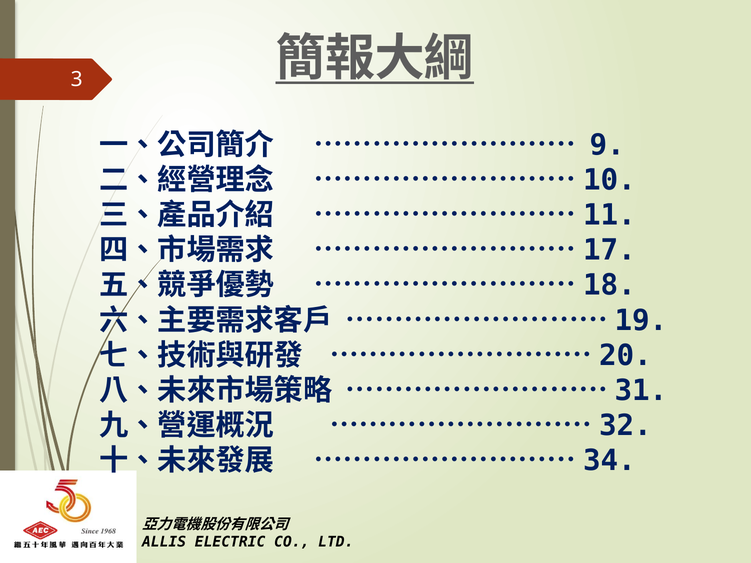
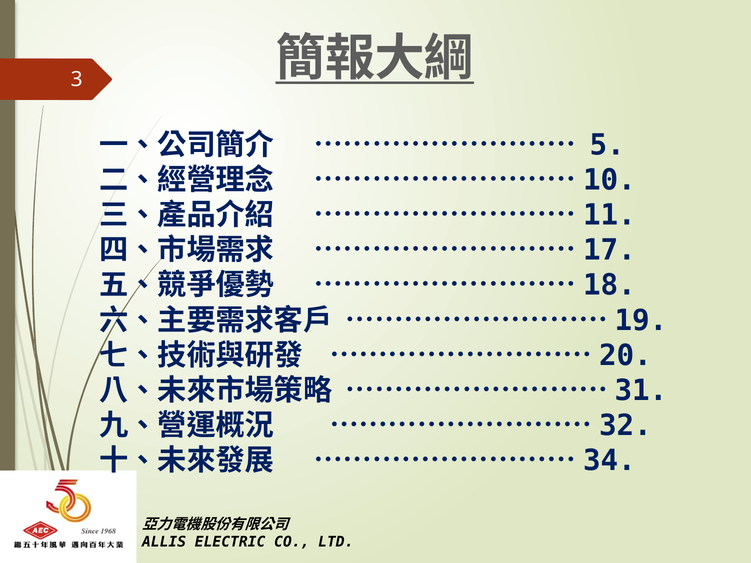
9: 9 -> 5 (607, 145)
